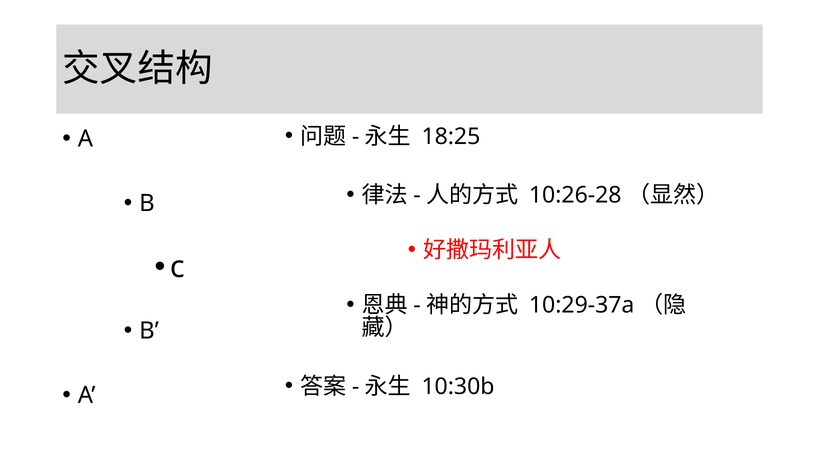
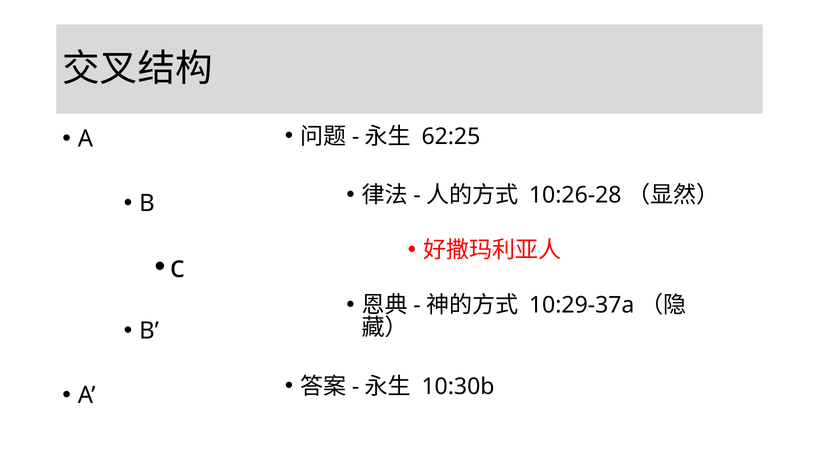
18:25: 18:25 -> 62:25 (451, 136)
